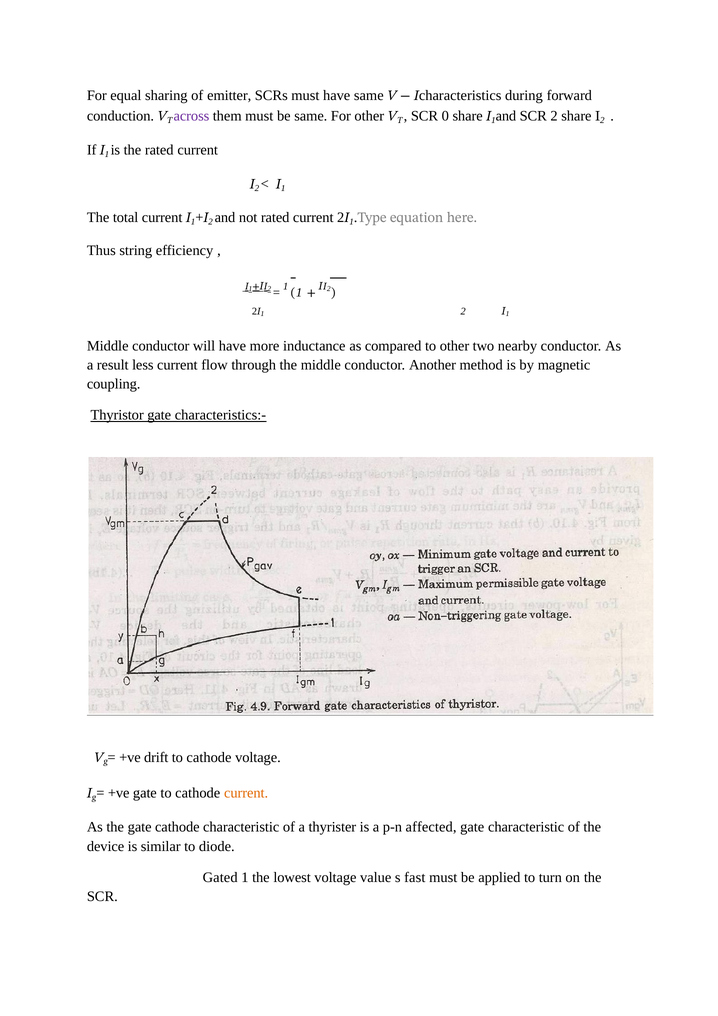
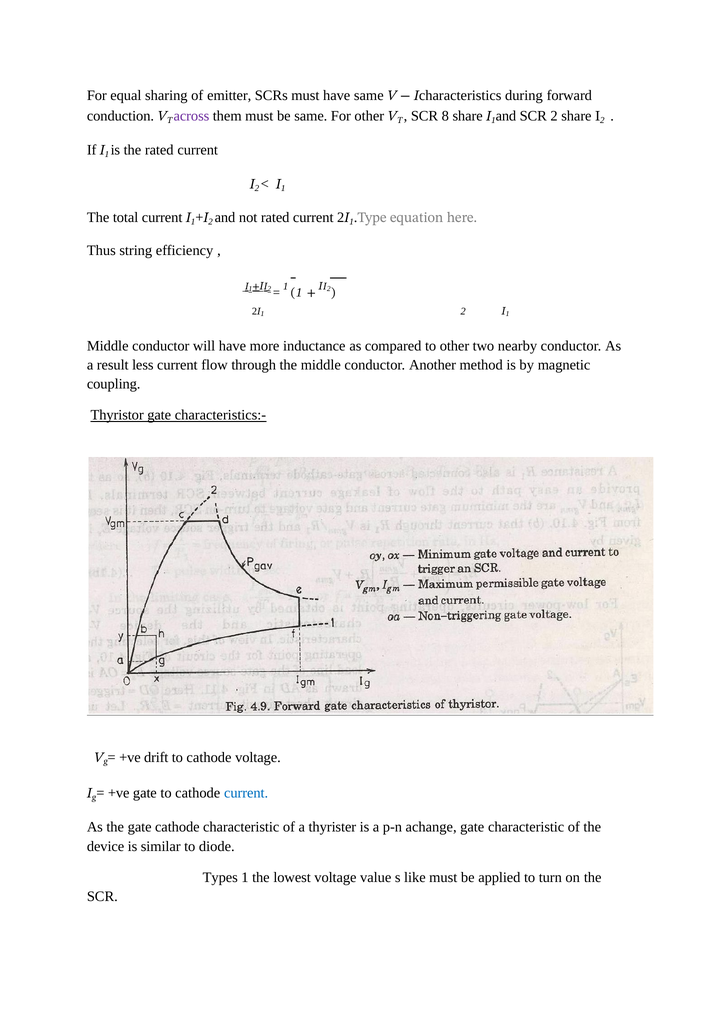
0: 0 -> 8 (445, 116)
current colour: orange -> blue (246, 793)
affected: affected -> achange (431, 827)
Gated: Gated -> Types (220, 877)
fast: fast -> like (415, 877)
